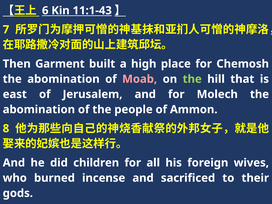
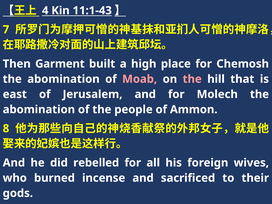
6: 6 -> 4 (45, 11)
the colour: light green -> pink (192, 79)
children: children -> rebelled (96, 163)
